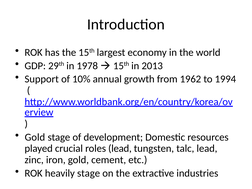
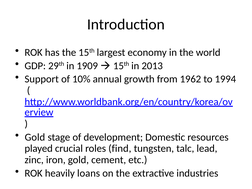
1978: 1978 -> 1909 (87, 66)
roles lead: lead -> find (120, 149)
heavily stage: stage -> loans (89, 173)
